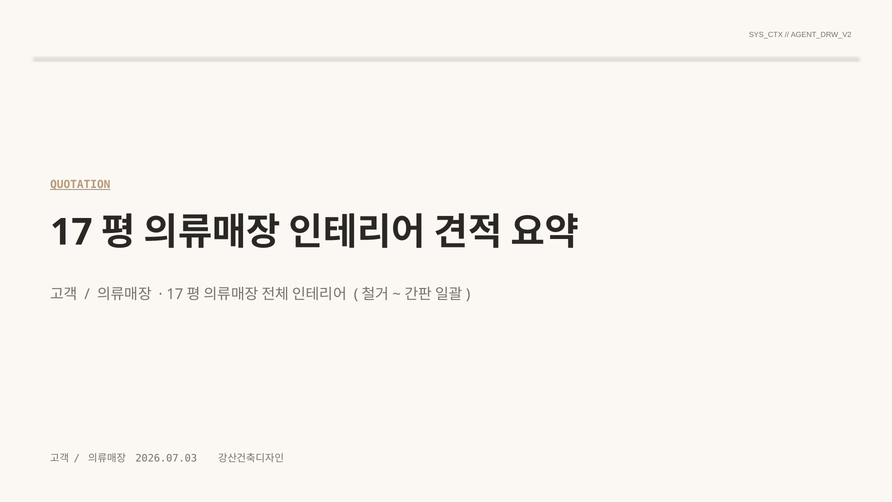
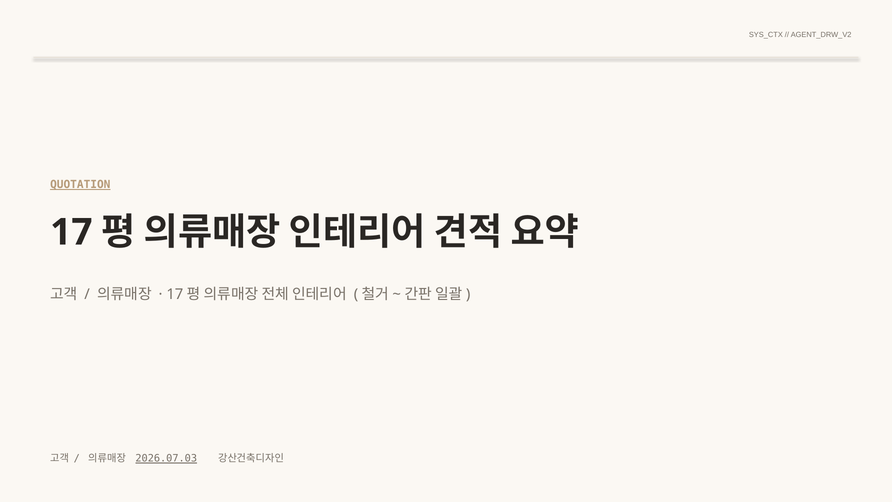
2026.07.03 underline: none -> present (166, 458)
